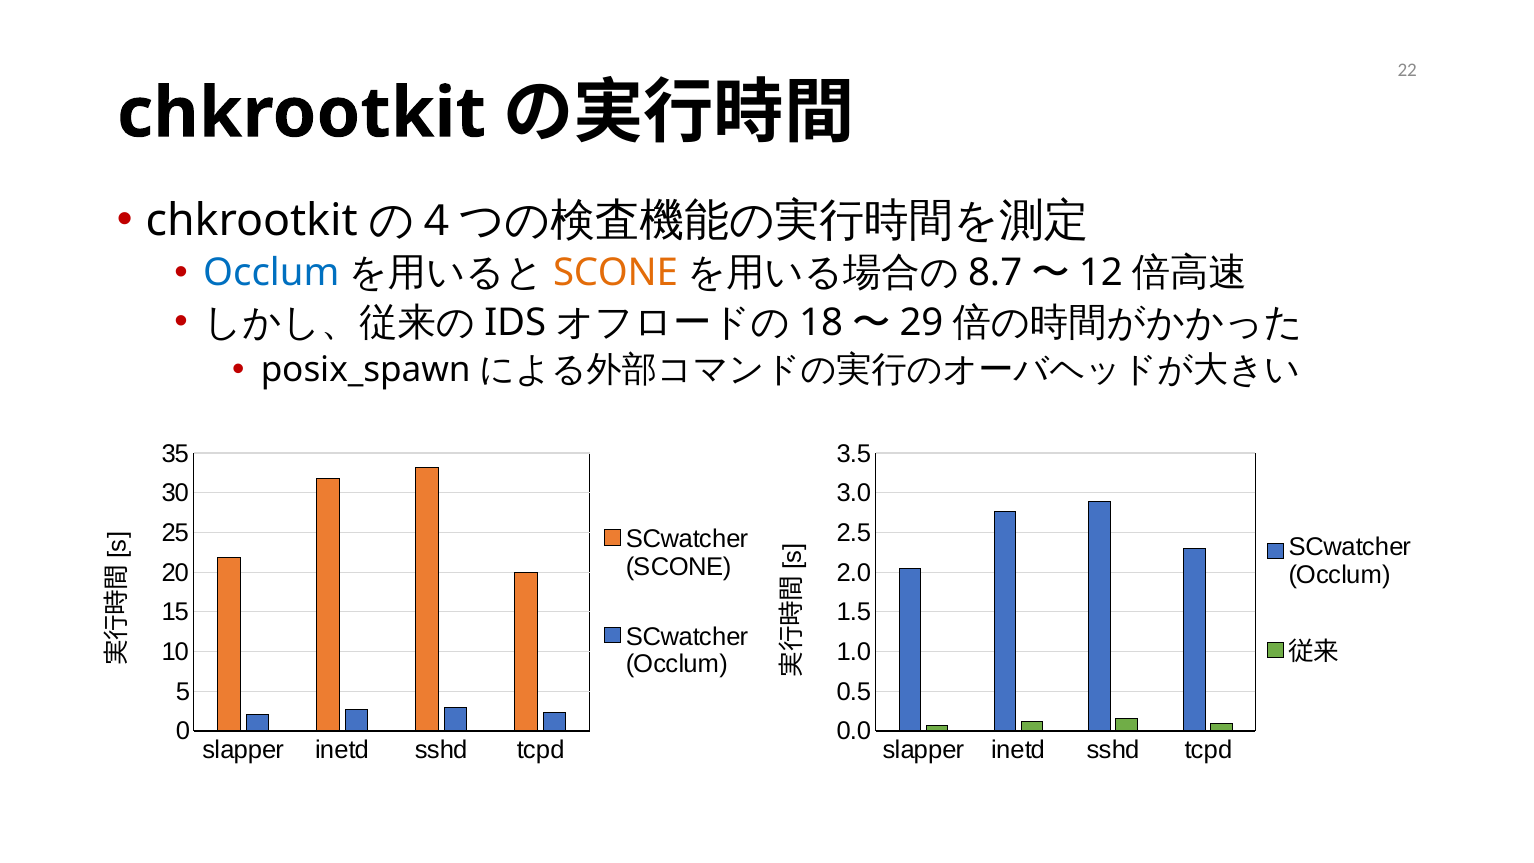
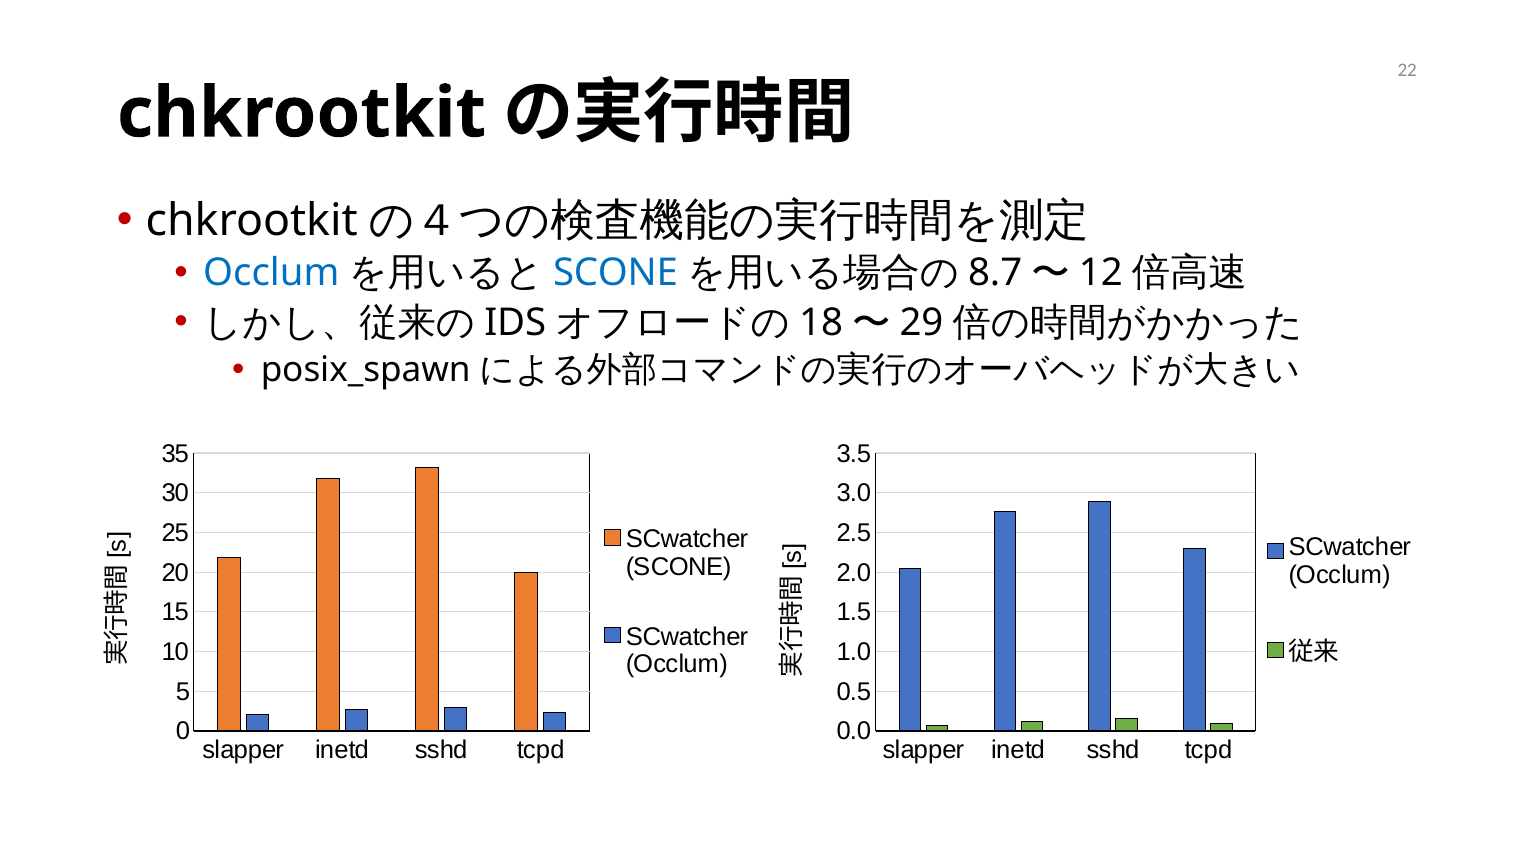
SCONE colour: orange -> blue (616, 273)
